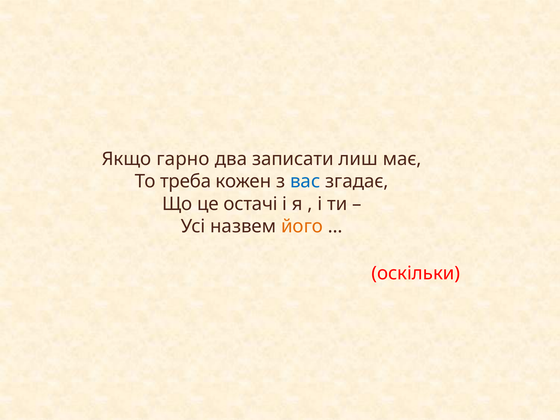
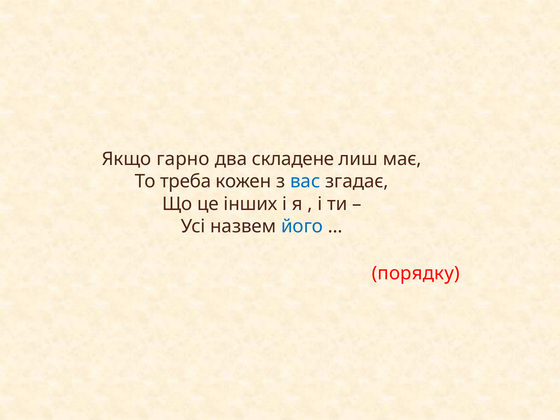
записати: записати -> складене (293, 159)
остачі: остачі -> інших (251, 204)
його colour: orange -> blue (302, 226)
оскільки: оскільки -> порядку (416, 273)
